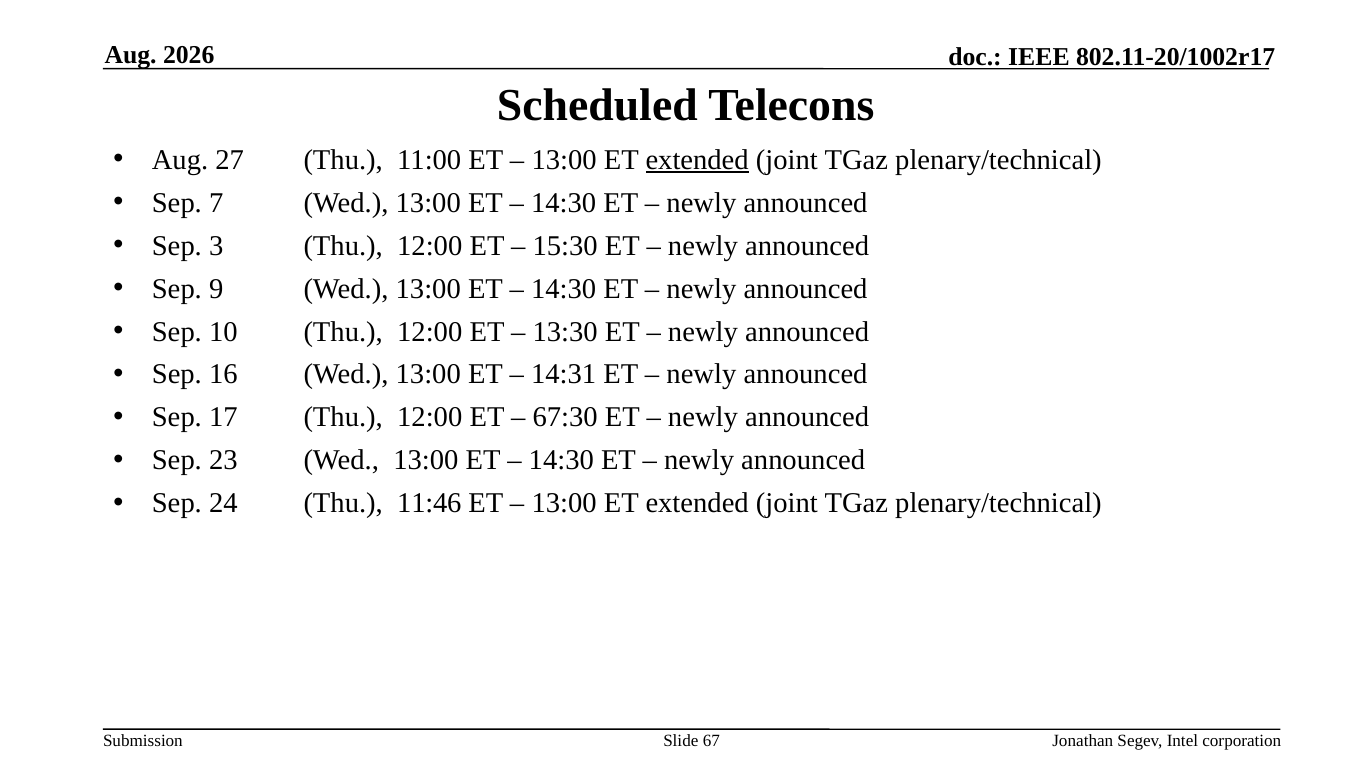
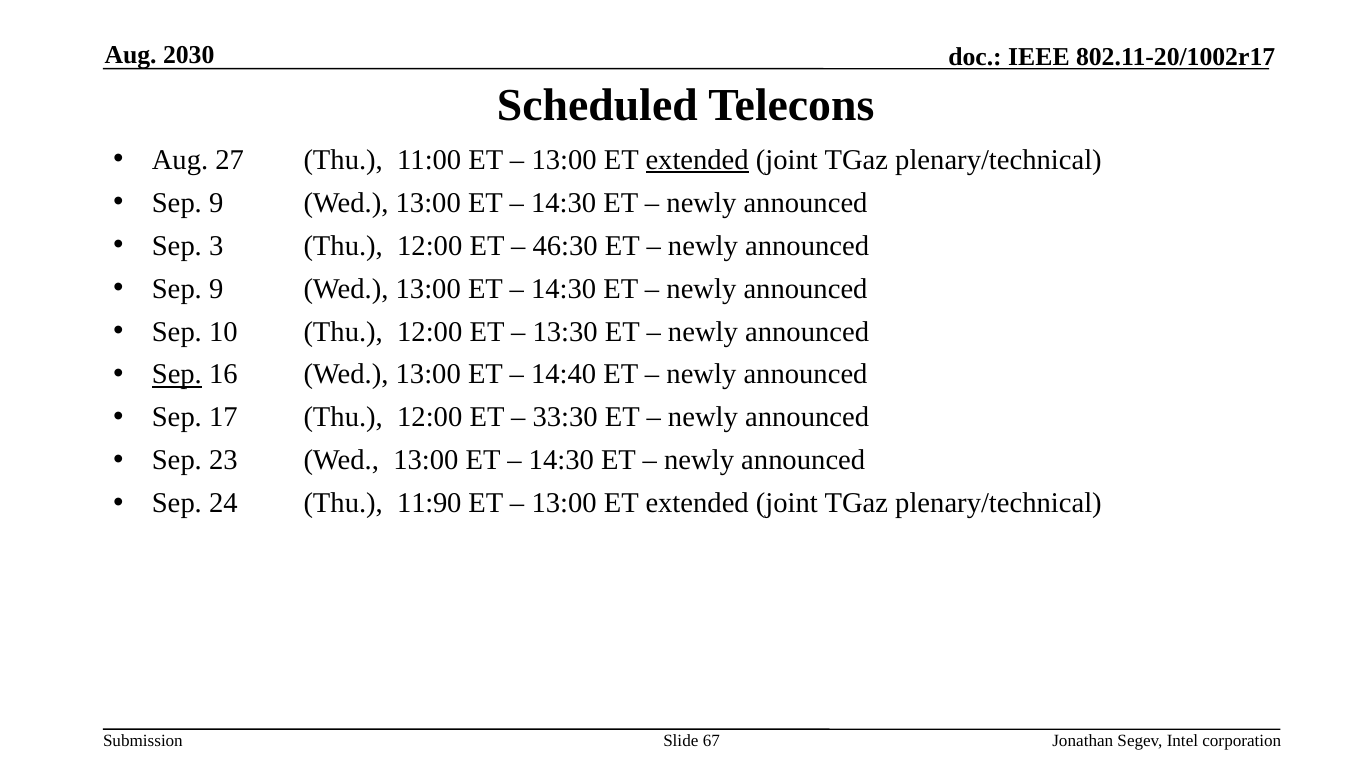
2026: 2026 -> 2030 (189, 55)
7: 7 -> 9 (216, 203)
15:30: 15:30 -> 46:30 (565, 246)
Sep underline: none -> present (177, 374)
14:31: 14:31 -> 14:40 (564, 374)
67:30: 67:30 -> 33:30 (565, 417)
11:46: 11:46 -> 11:90 (429, 503)
